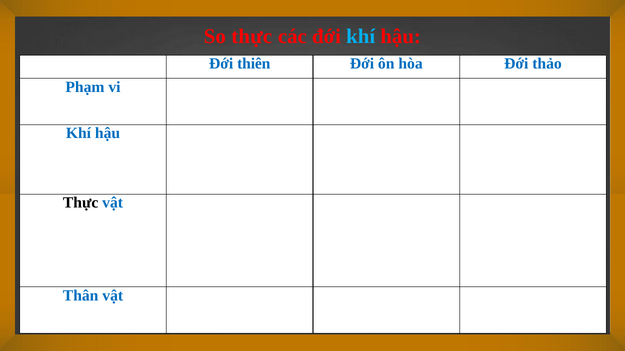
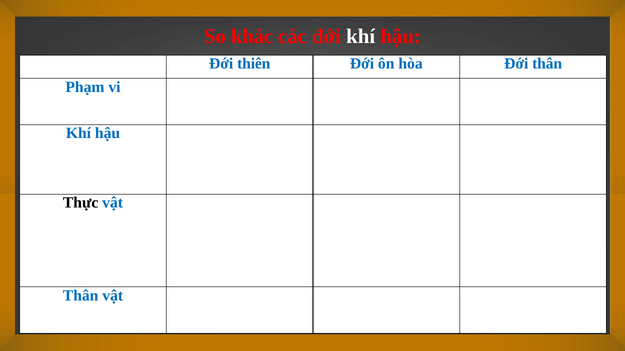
So thực: thực -> khác (252, 36)
khí colour: light blue -> white (361, 36)
Đới thảo: thảo -> thân (547, 64)
